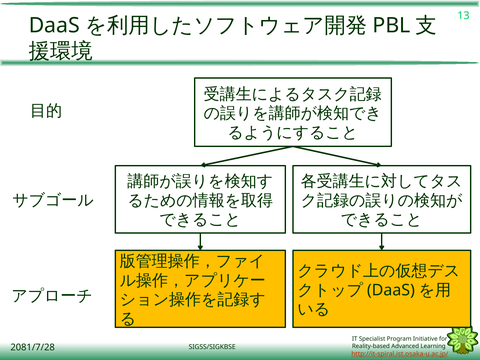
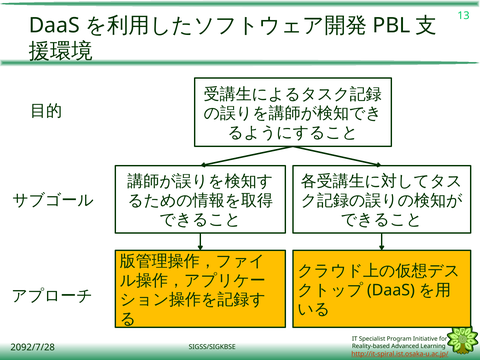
2081/7/28: 2081/7/28 -> 2092/7/28 (33, 347)
